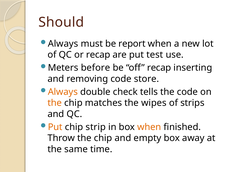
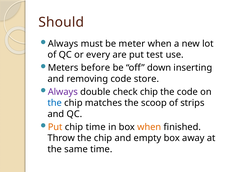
report: report -> meter (132, 44)
or recap: recap -> every (98, 55)
off recap: recap -> down (159, 68)
Always colour: orange -> purple (63, 92)
check tells: tells -> chip (149, 92)
the colour: orange -> blue (55, 103)
wipes: wipes -> scoop (154, 103)
chip strip: strip -> time (96, 127)
